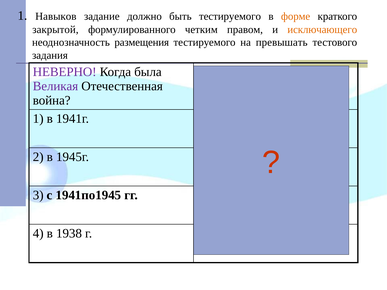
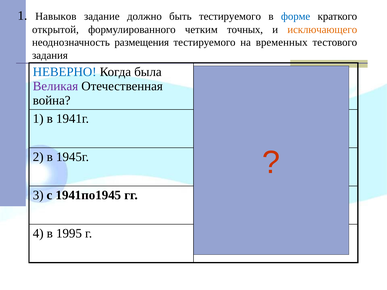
форме colour: orange -> blue (296, 16)
закрытой: закрытой -> открытой (55, 30)
правом: правом -> точных (245, 30)
превышать: превышать -> временных (282, 42)
НЕВЕРНО colour: purple -> blue (65, 72)
1938: 1938 -> 1995 (69, 234)
